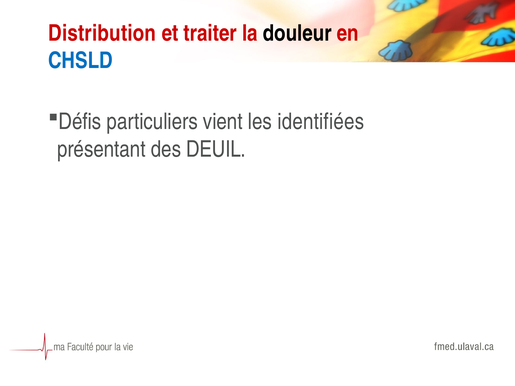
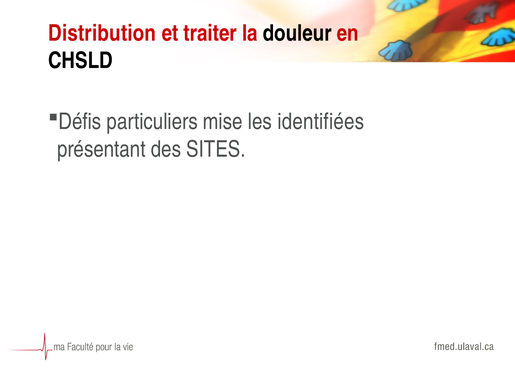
CHSLD colour: blue -> black (80, 61)
vient: vient -> mise (223, 122)
DEUIL: DEUIL -> SITES (216, 149)
